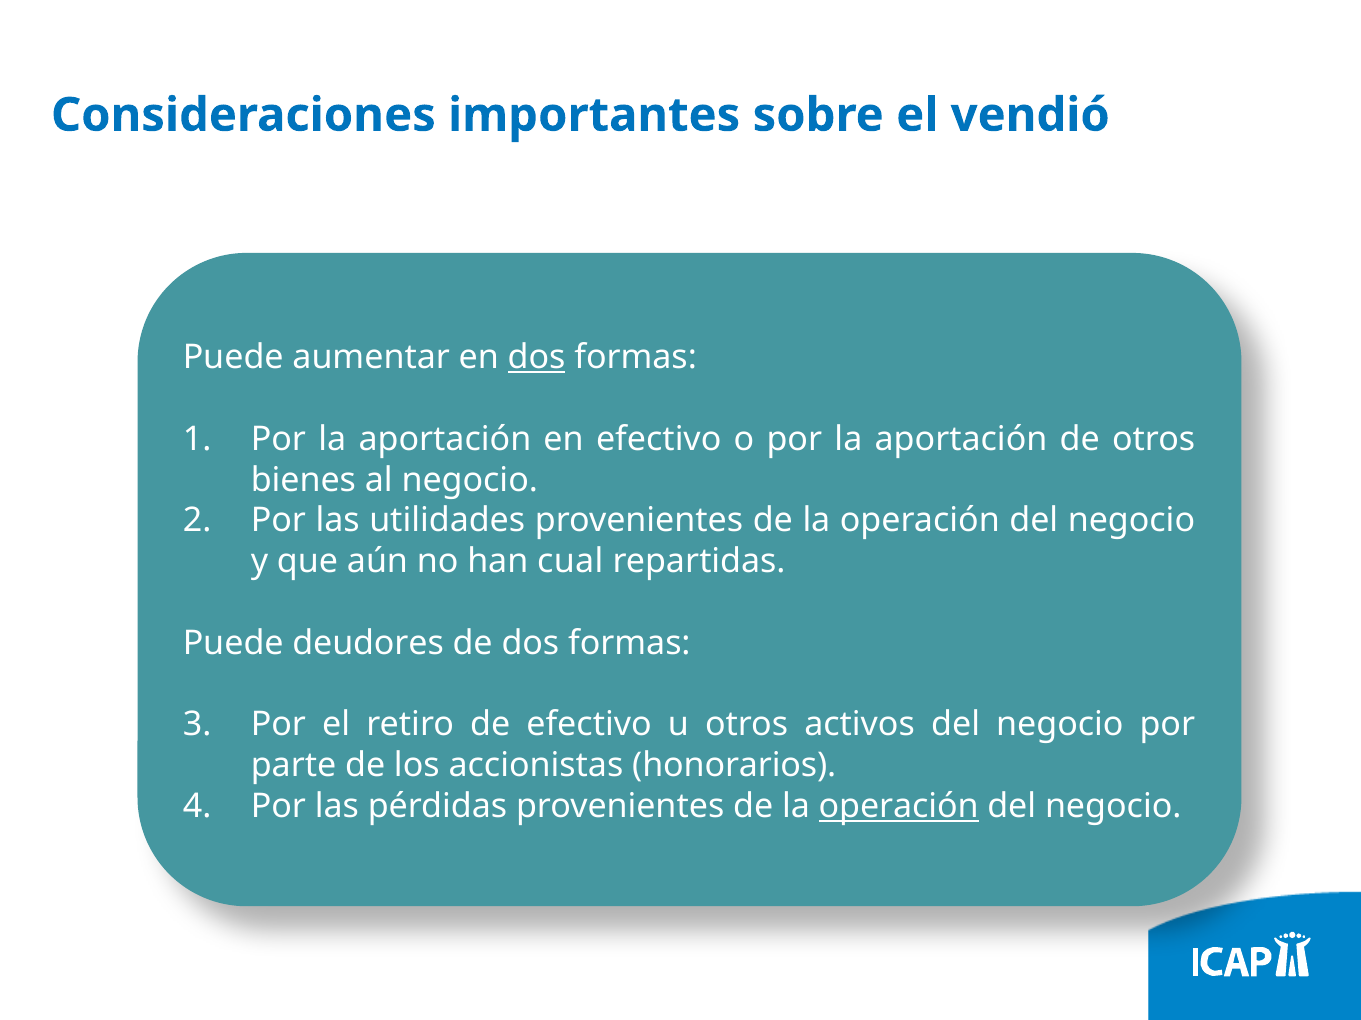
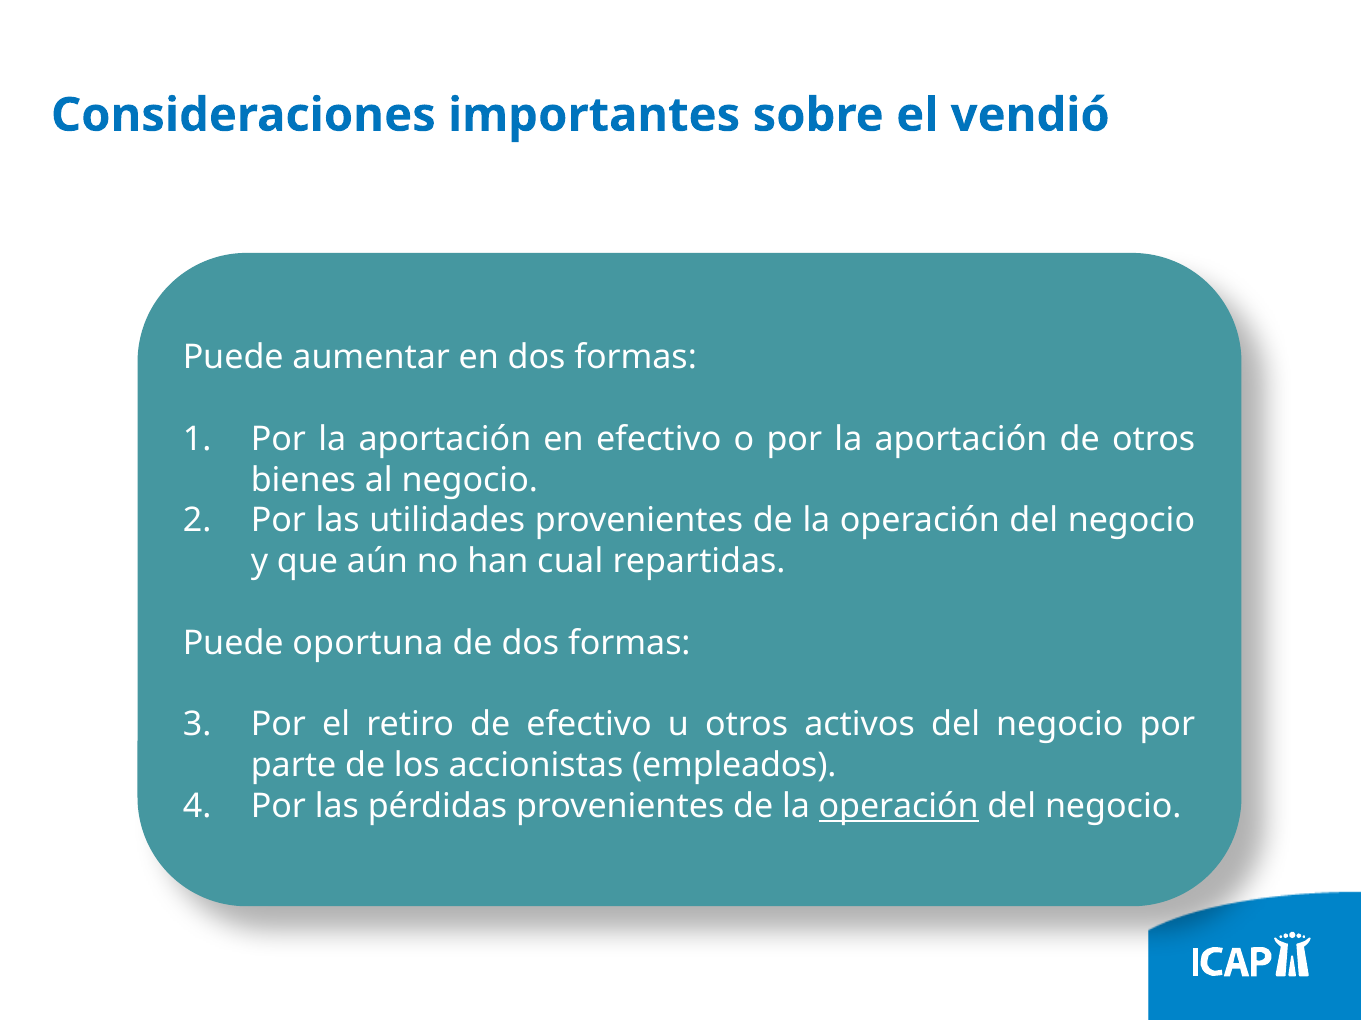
dos underline: present -> none (537, 358)
deudores: deudores -> oportuna (368, 644)
honorarios: honorarios -> empleados (734, 766)
